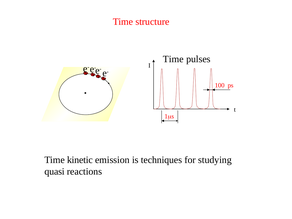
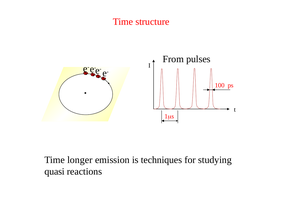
Time: Time -> From (173, 59)
kinetic: kinetic -> longer (80, 160)
